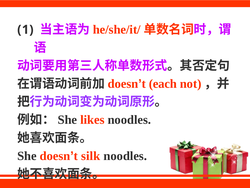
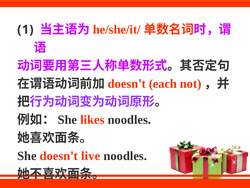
silk: silk -> live (91, 156)
